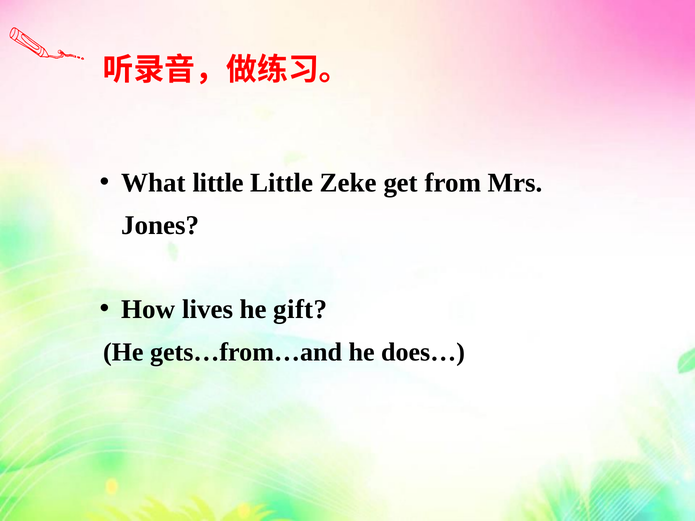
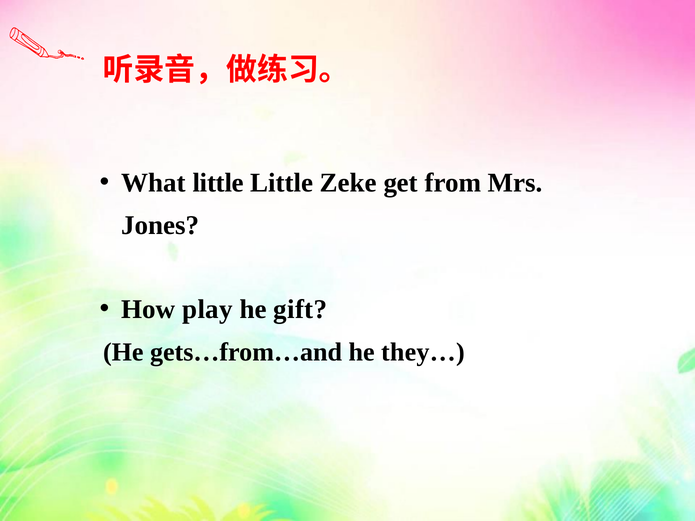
lives: lives -> play (207, 310)
does…: does… -> they… (423, 352)
